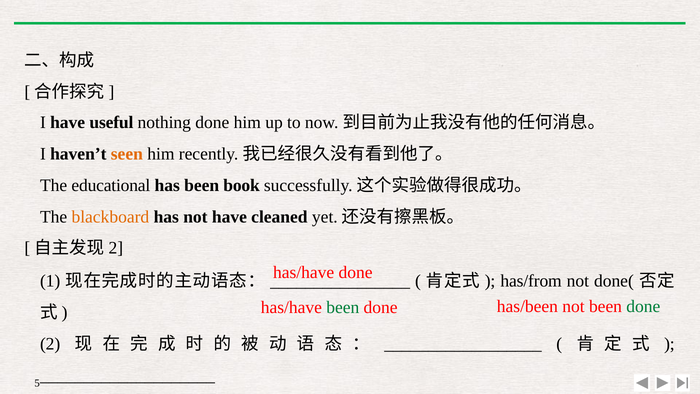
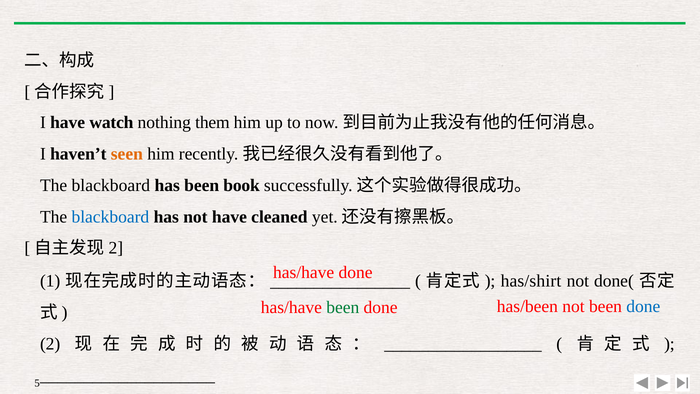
useful: useful -> watch (111, 122)
nothing done: done -> them (212, 122)
educational: educational -> blackboard (111, 185)
blackboard colour: orange -> blue (110, 217)
has/from: has/from -> has/shirt (531, 281)
done colour: green -> blue (643, 306)
